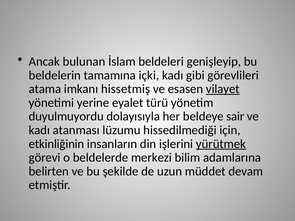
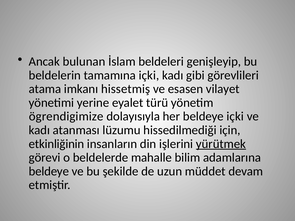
vilayet underline: present -> none (223, 89)
duyulmuyordu: duyulmuyordu -> ögrendigimize (66, 117)
beldeye sair: sair -> içki (235, 117)
merkezi: merkezi -> mahalle (151, 158)
belirten: belirten -> beldeye (49, 171)
